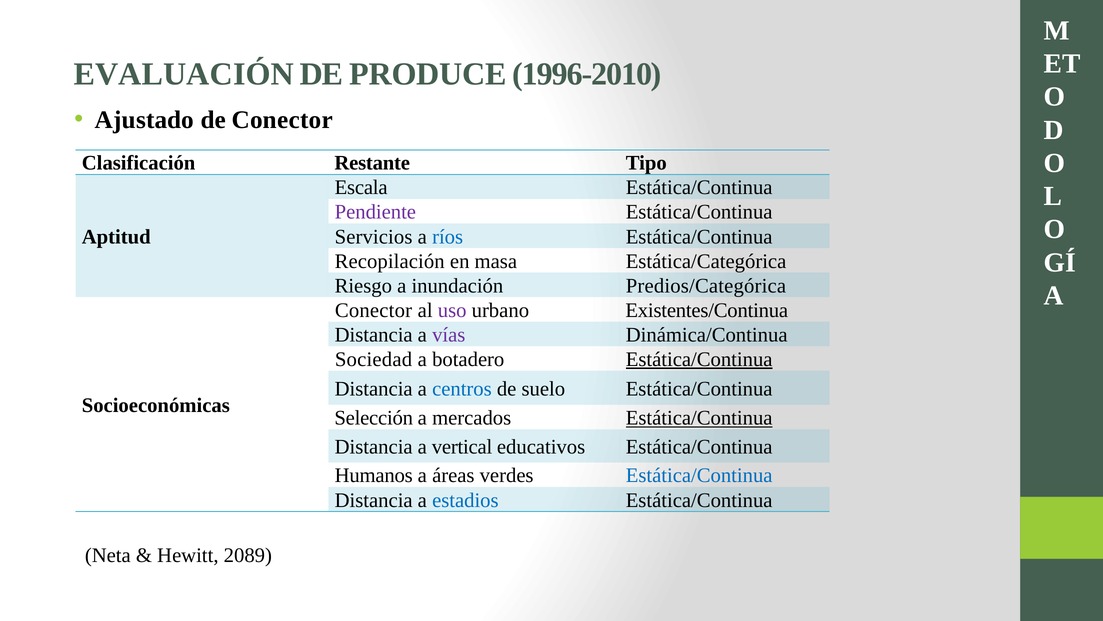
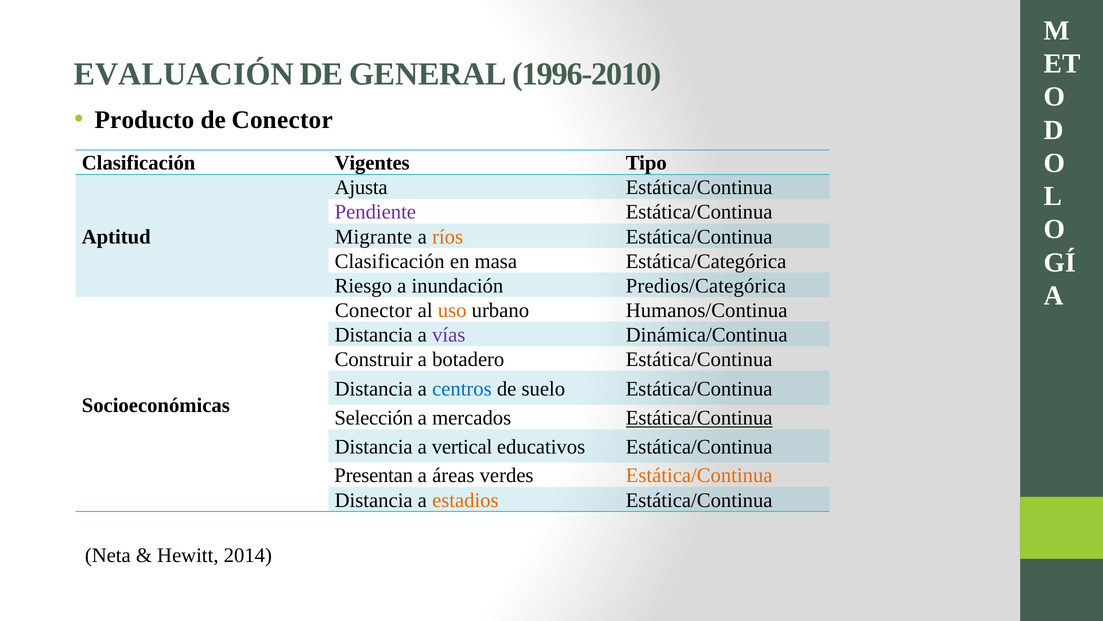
PRODUCE: PRODUCE -> GENERAL (428, 74)
Ajustado: Ajustado -> Producto (145, 120)
Restante: Restante -> Vigentes (372, 163)
Escala: Escala -> Ajusta (361, 187)
Servicios: Servicios -> Migrante (374, 236)
ríos colour: blue -> orange (448, 236)
Recopilación: Recopilación -> Clasificación (390, 261)
uso colour: purple -> orange (452, 310)
Existentes/Continua: Existentes/Continua -> Humanos/Continua (707, 310)
Sociedad: Sociedad -> Construir (374, 359)
Estática/Continua underline: present -> none (699, 359)
Humanos: Humanos -> Presentan (374, 475)
Estática/Continua colour: blue -> orange (699, 475)
estadios colour: blue -> orange (465, 500)
2089: 2089 -> 2014 (248, 555)
